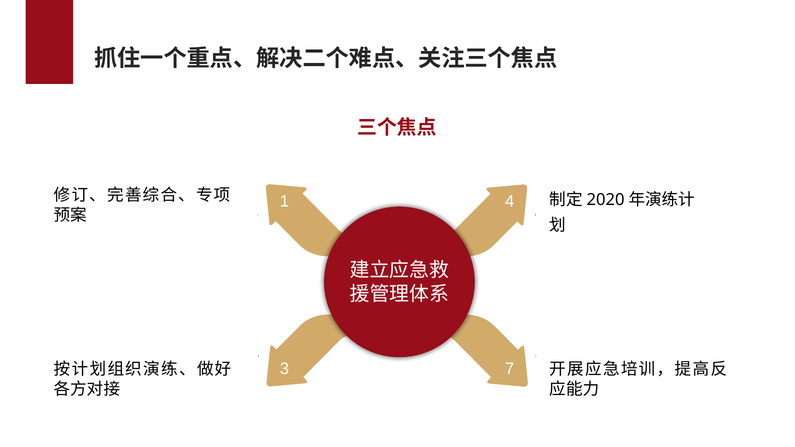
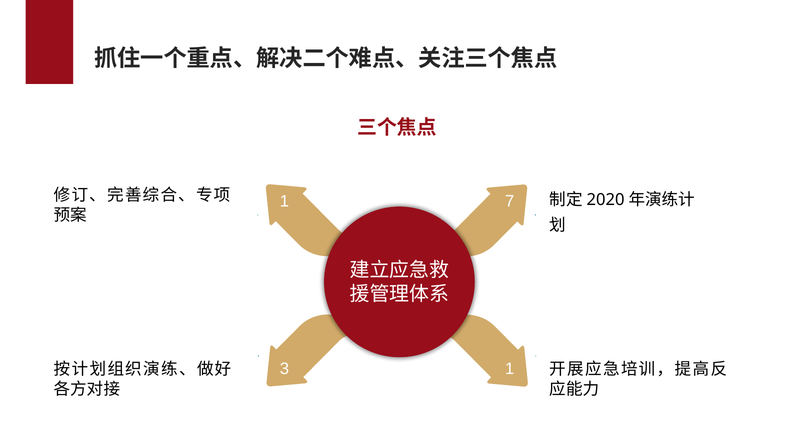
4: 4 -> 7 (510, 201)
3 7: 7 -> 1 (510, 369)
